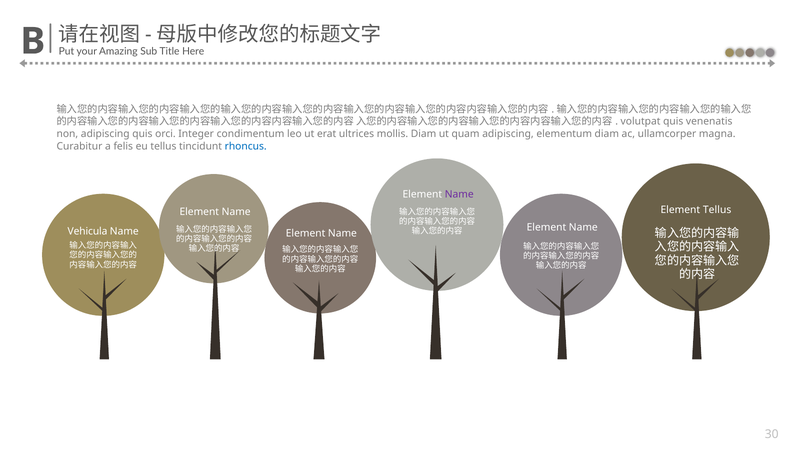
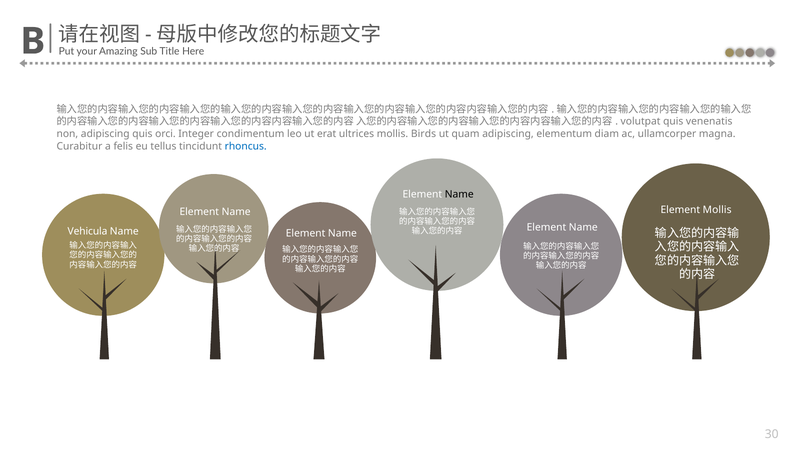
mollis Diam: Diam -> Birds (423, 134)
Name colour: purple -> black (459, 194)
Element Tellus: Tellus -> Mollis (717, 210)
